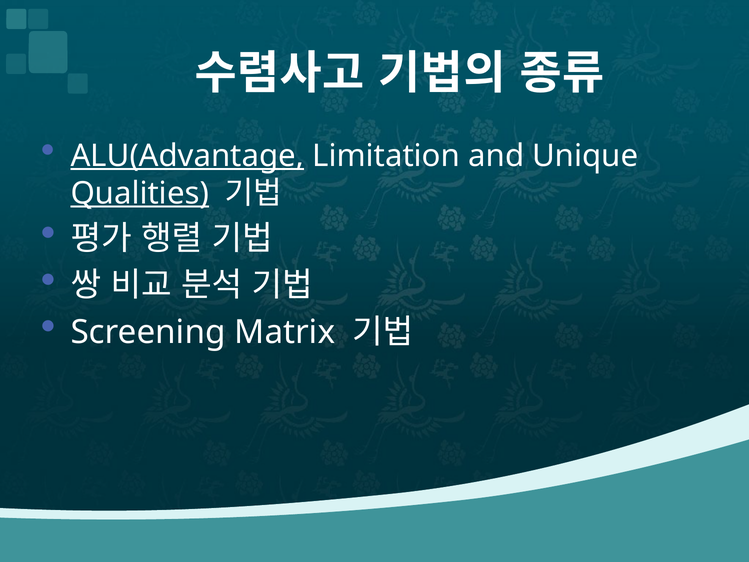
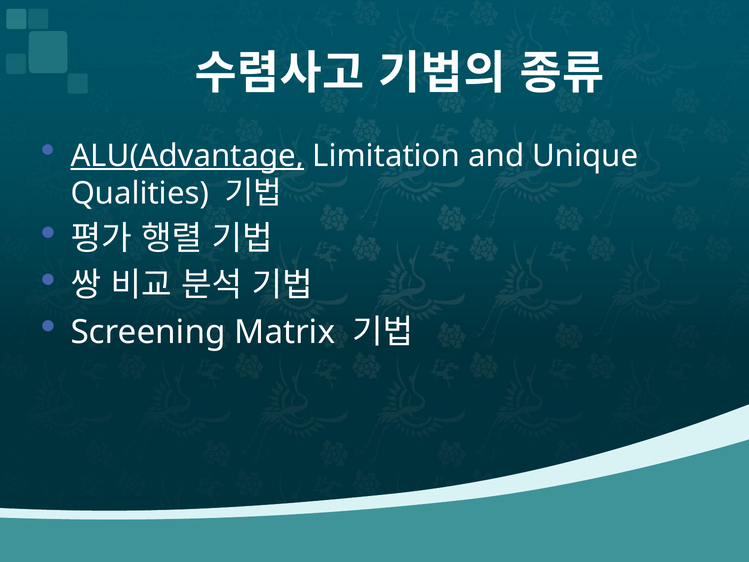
Qualities underline: present -> none (140, 193)
